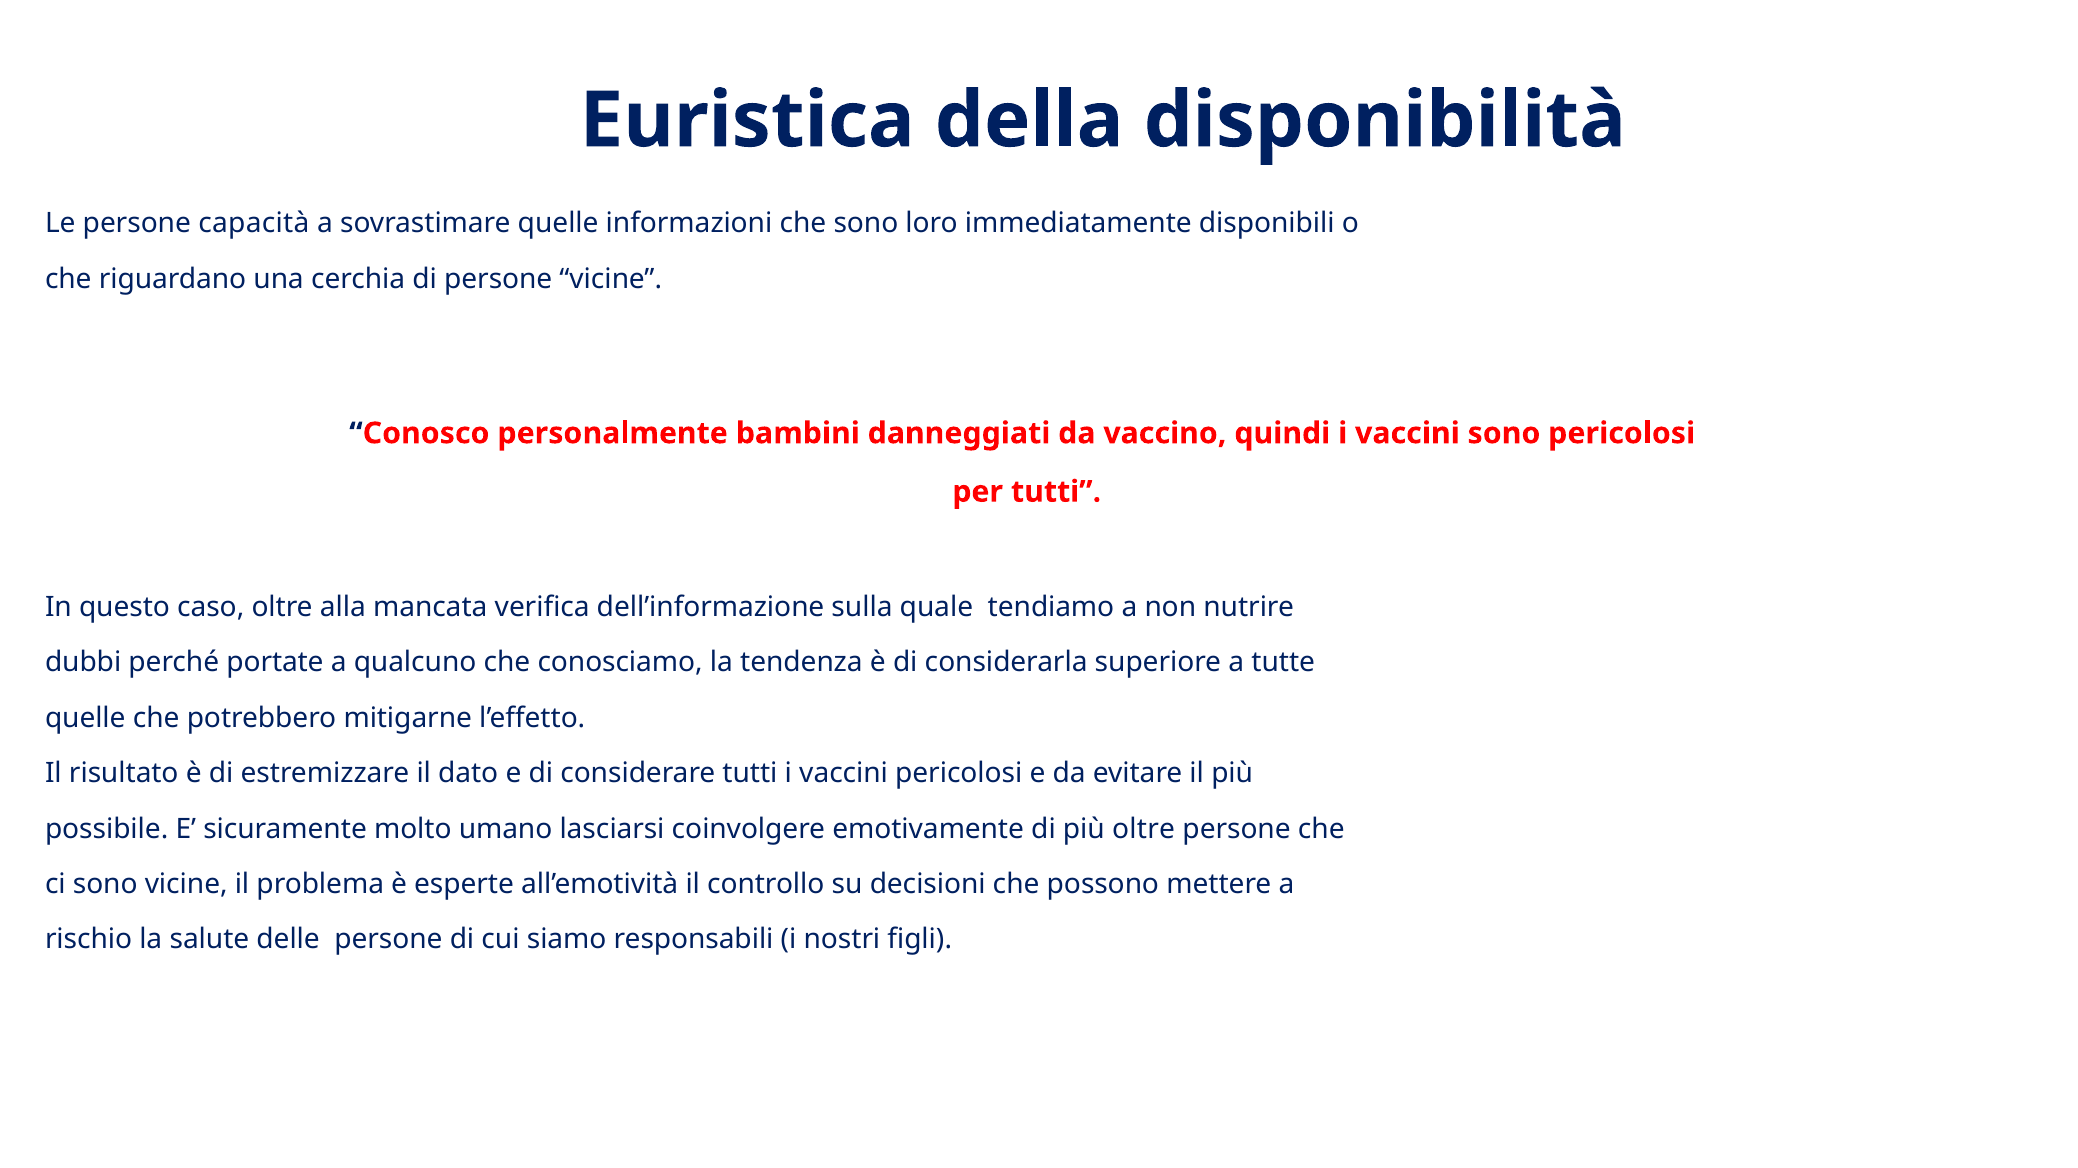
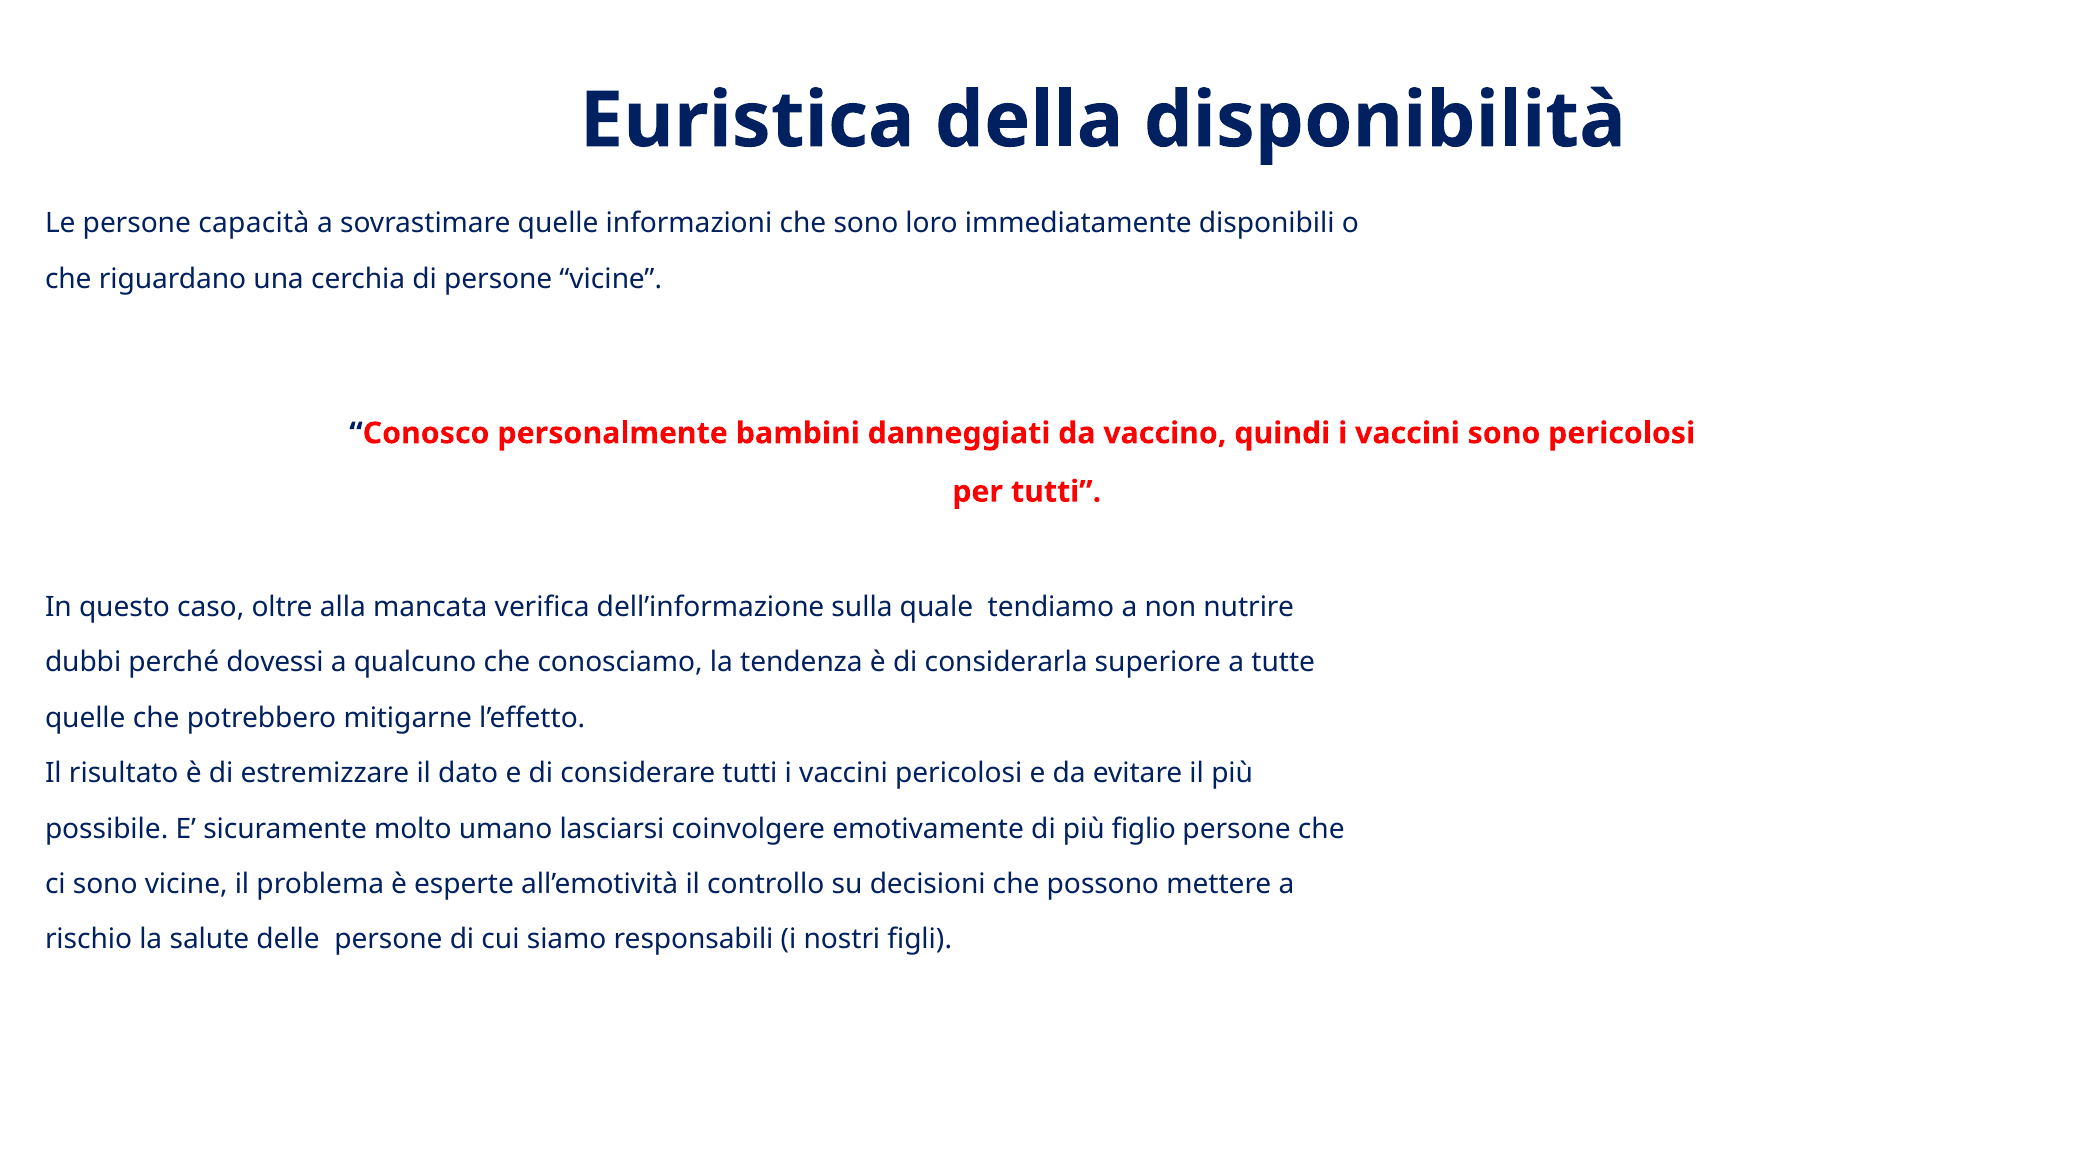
portate: portate -> dovessi (275, 662)
più oltre: oltre -> figlio (1144, 828)
